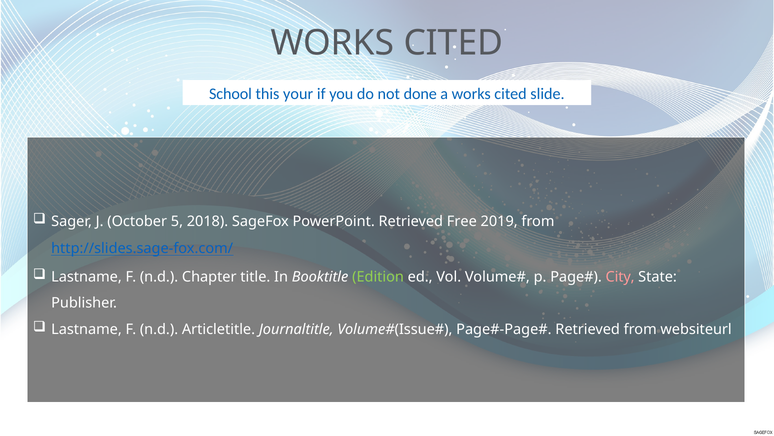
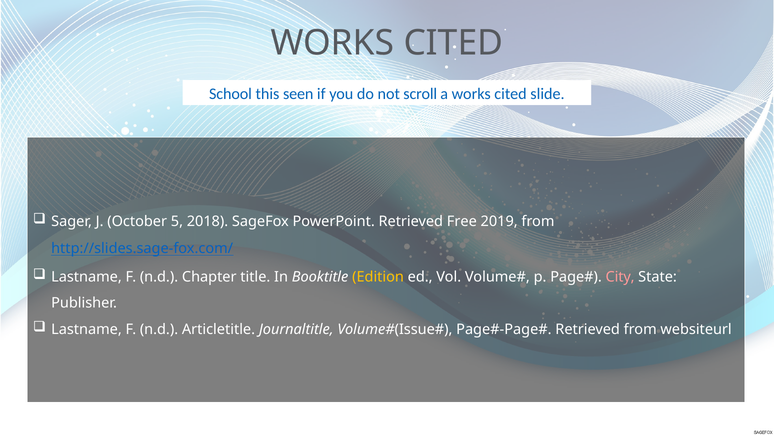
your: your -> seen (298, 94)
done: done -> scroll (420, 94)
Edition colour: light green -> yellow (378, 277)
